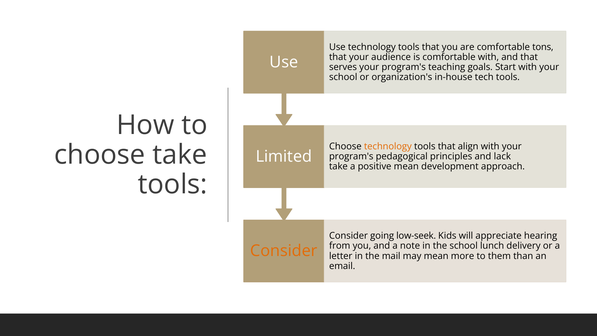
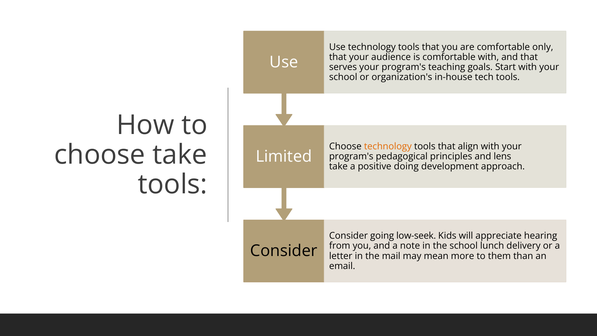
tons: tons -> only (543, 47)
lack: lack -> lens (502, 156)
positive mean: mean -> doing (406, 166)
Consider colour: orange -> black (284, 251)
